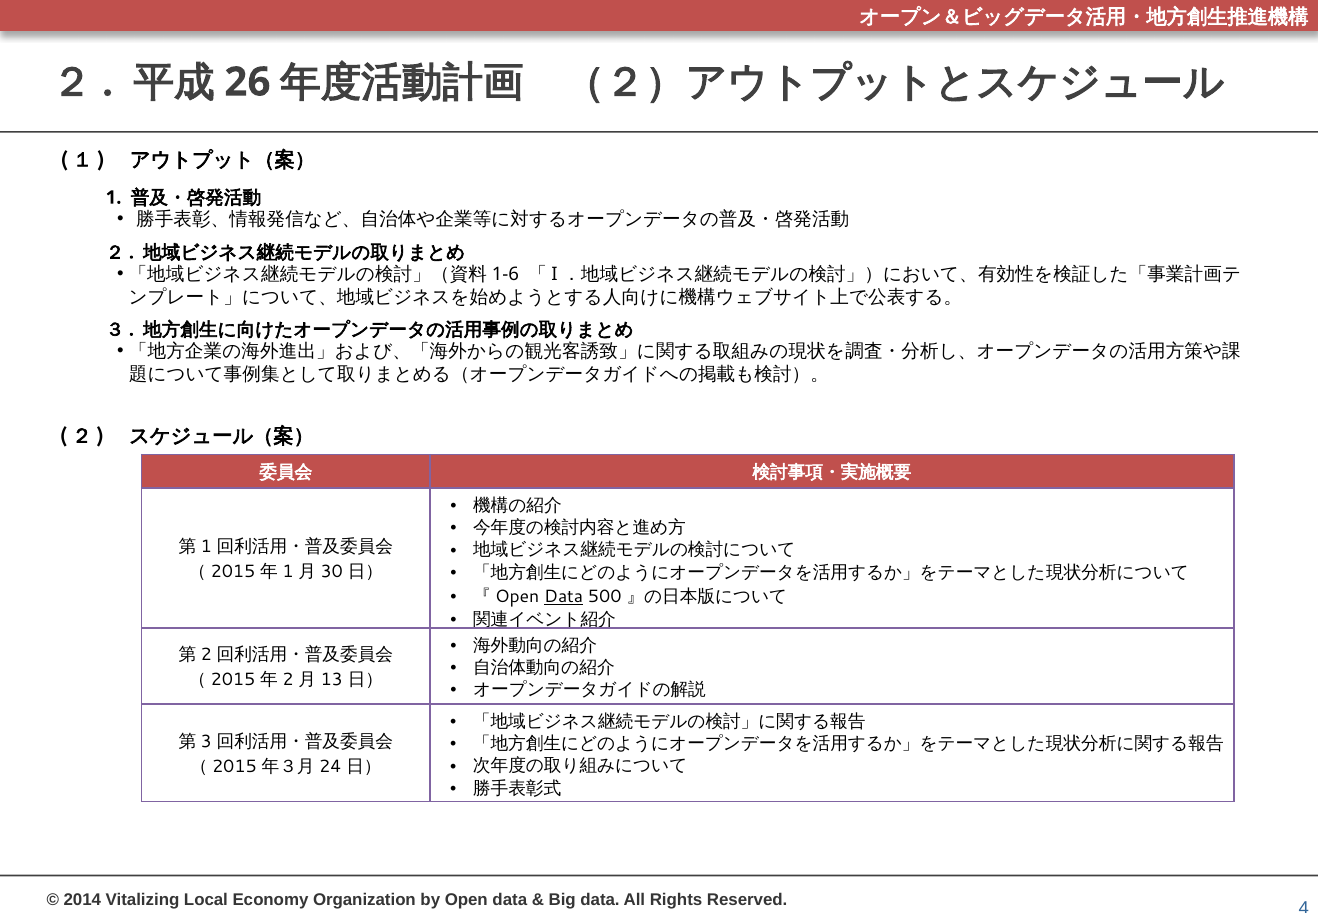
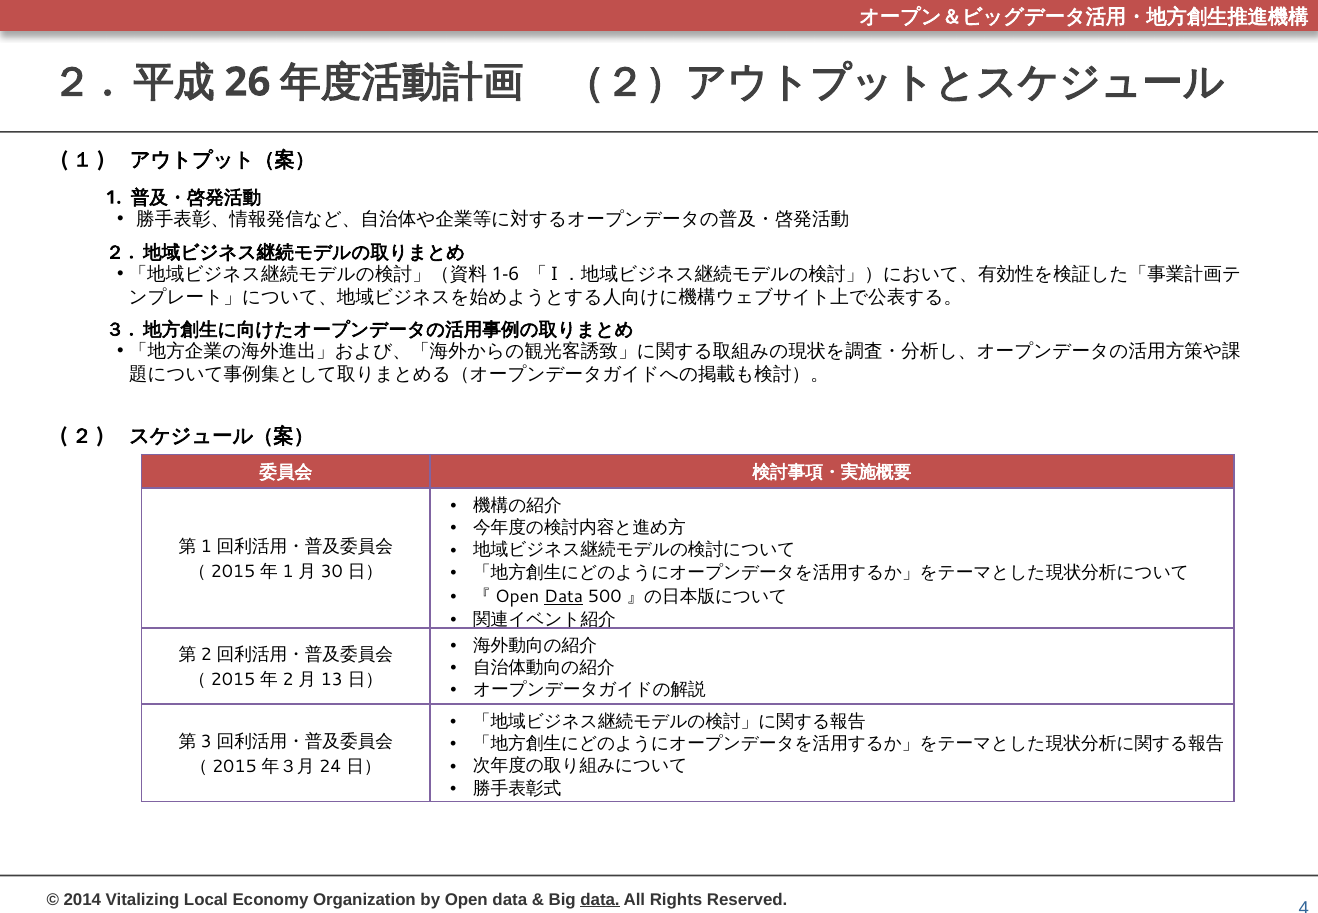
data underline: none -> present (600, 899)
